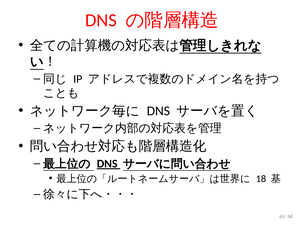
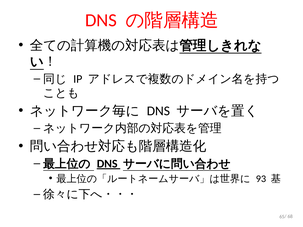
18: 18 -> 93 (261, 179)
